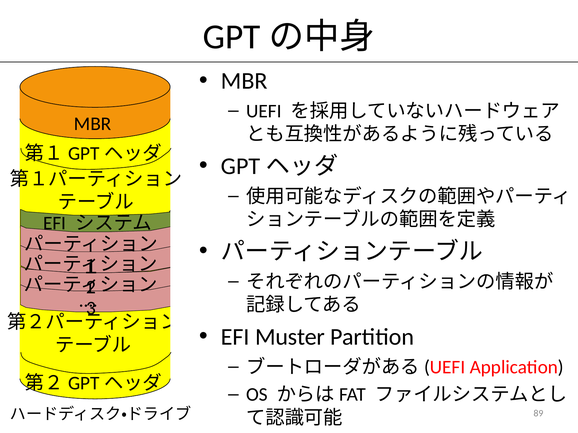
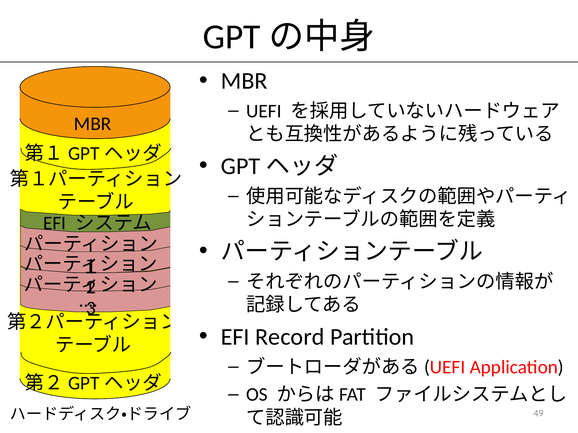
Muster: Muster -> Record (290, 337)
89: 89 -> 49 (538, 414)
